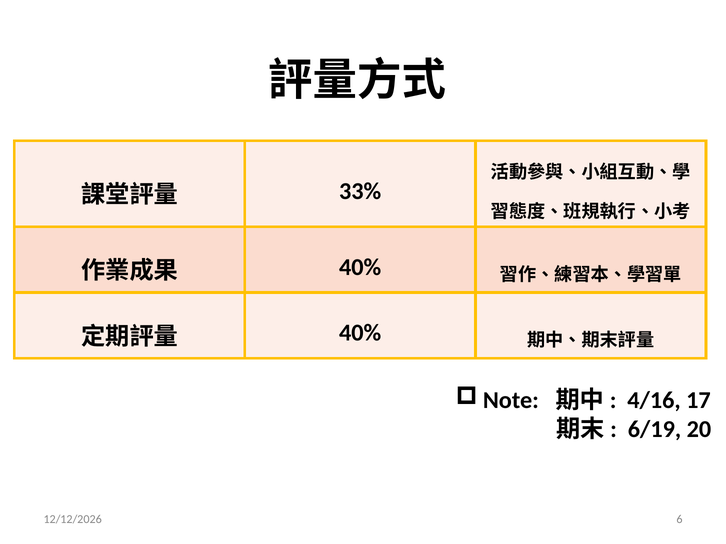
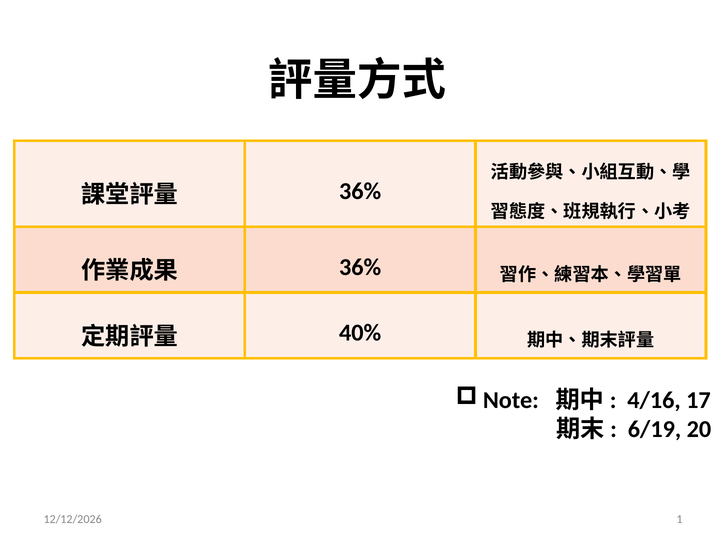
33%: 33% -> 36% (360, 191)
40%: 40% -> 36% (360, 267)
6: 6 -> 1 (679, 520)
